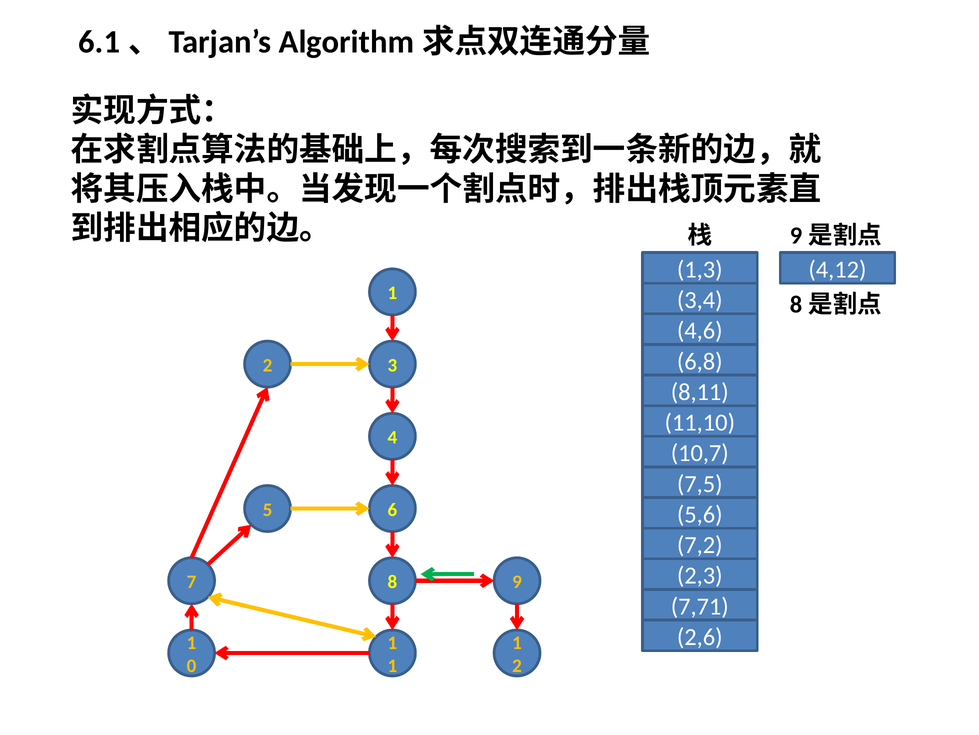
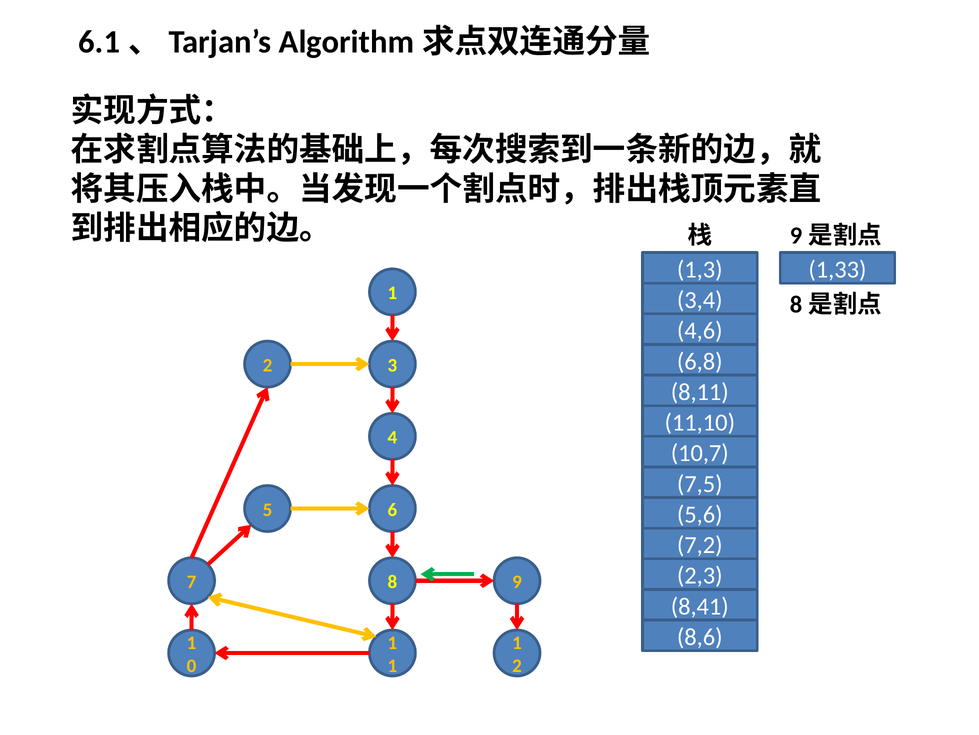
4,12: 4,12 -> 1,33 (837, 269)
7,71: 7,71 -> 8,41 (700, 606)
2,6: 2,6 -> 8,6 (700, 636)
